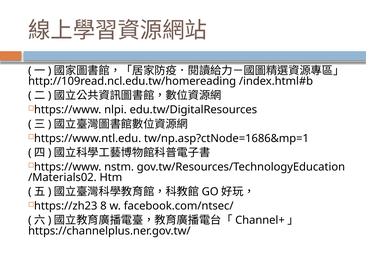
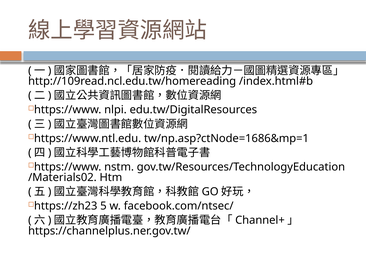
8: 8 -> 5 (103, 206)
